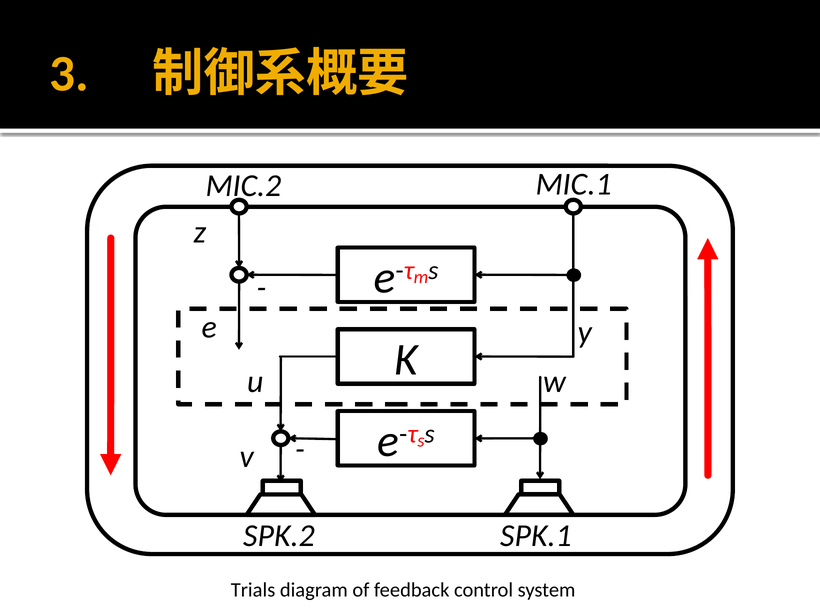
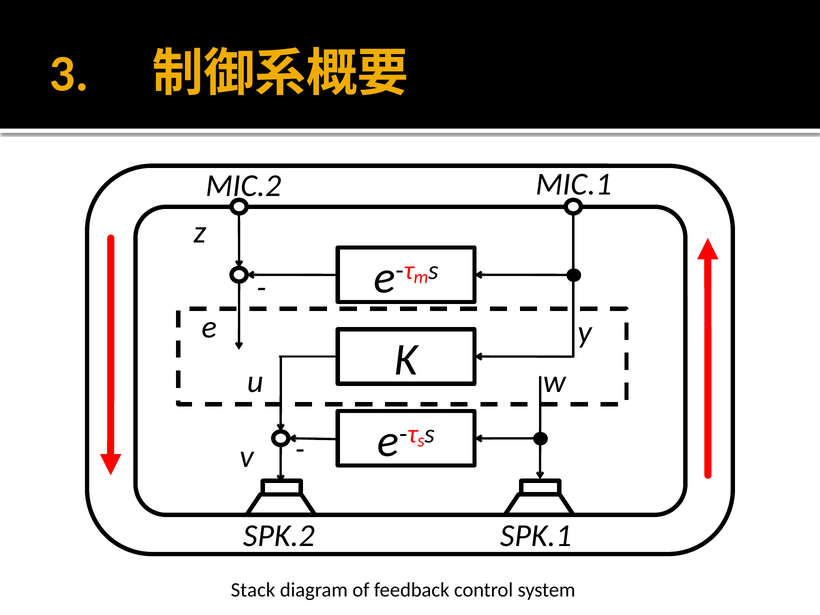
Trials: Trials -> Stack (253, 590)
